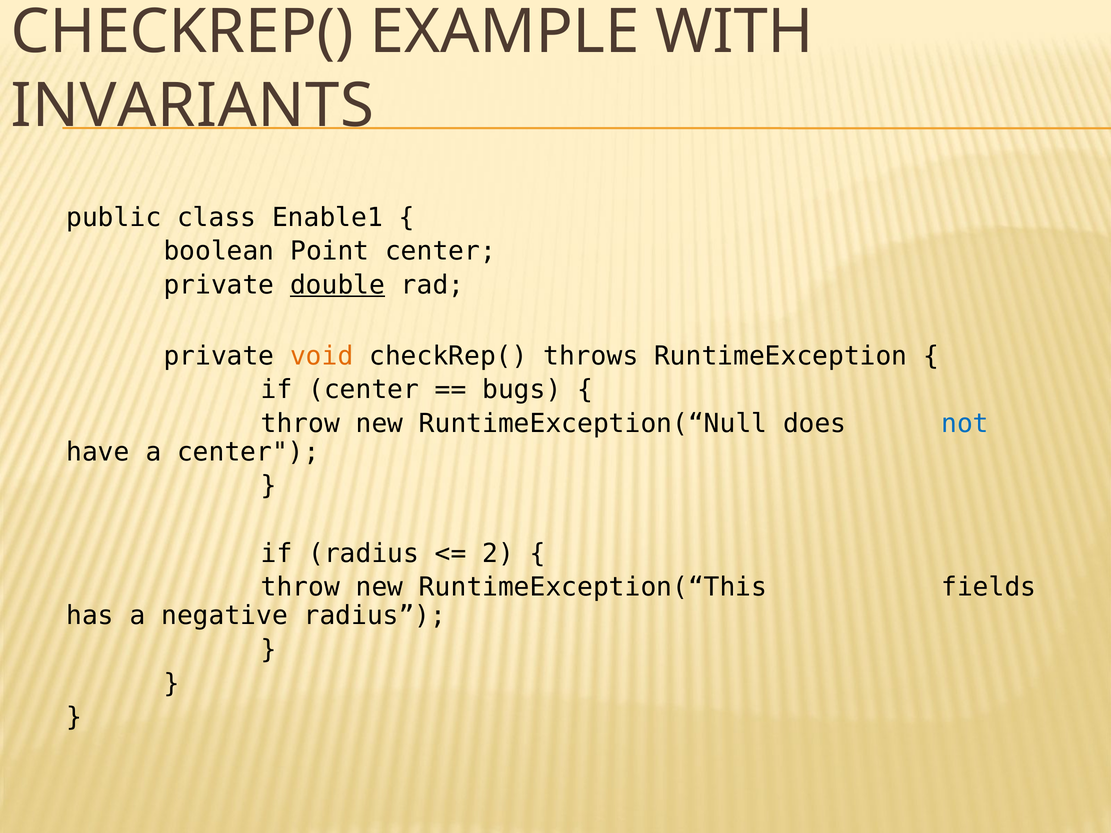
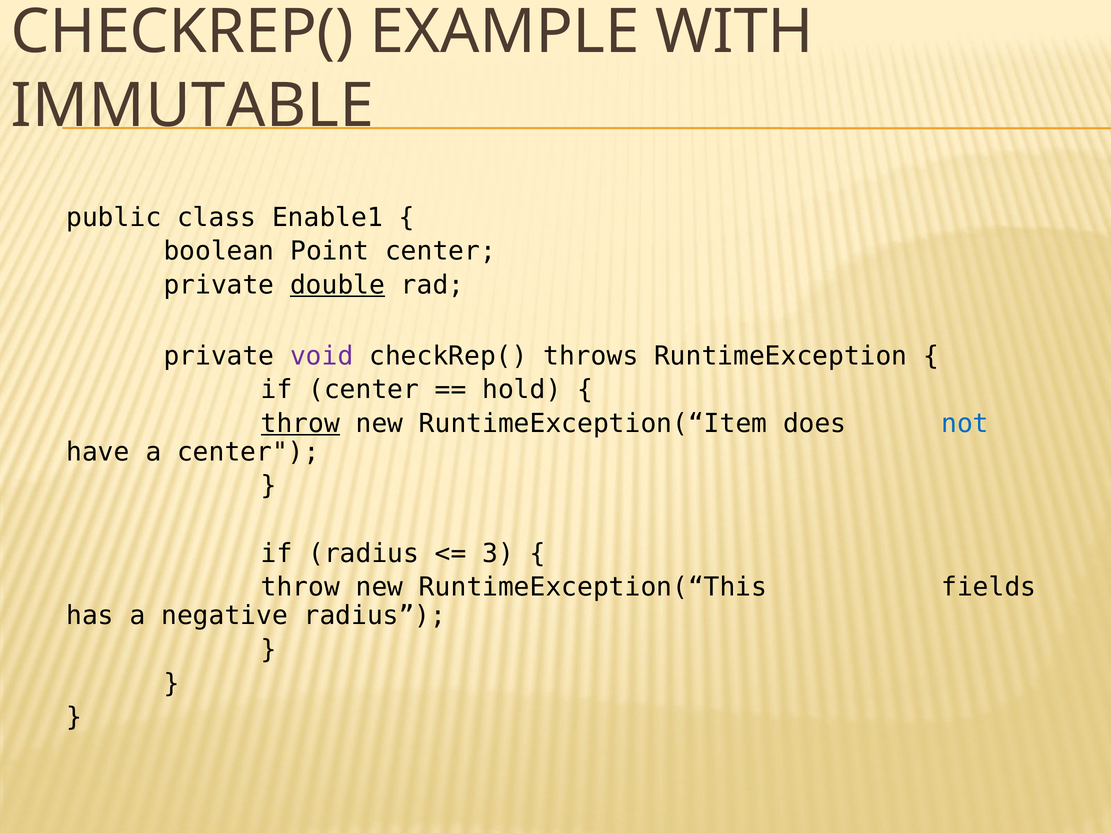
INVARIANTS: INVARIANTS -> IMMUTABLE (192, 106)
void colour: orange -> purple (322, 356)
bugs: bugs -> hold (522, 390)
throw underline: none -> present (300, 424)
RuntimeException(“Null: RuntimeException(“Null -> RuntimeException(“Item (593, 424)
2: 2 -> 3 (498, 554)
